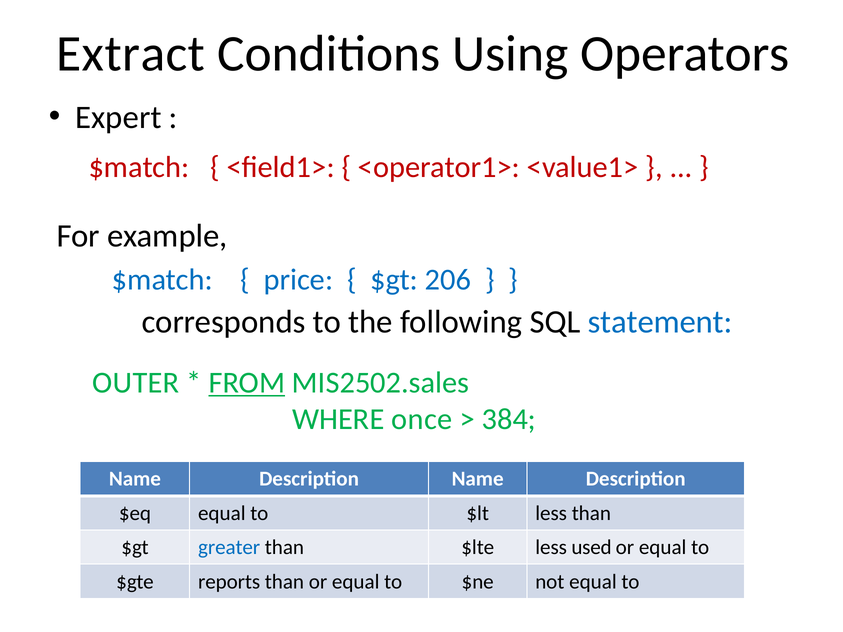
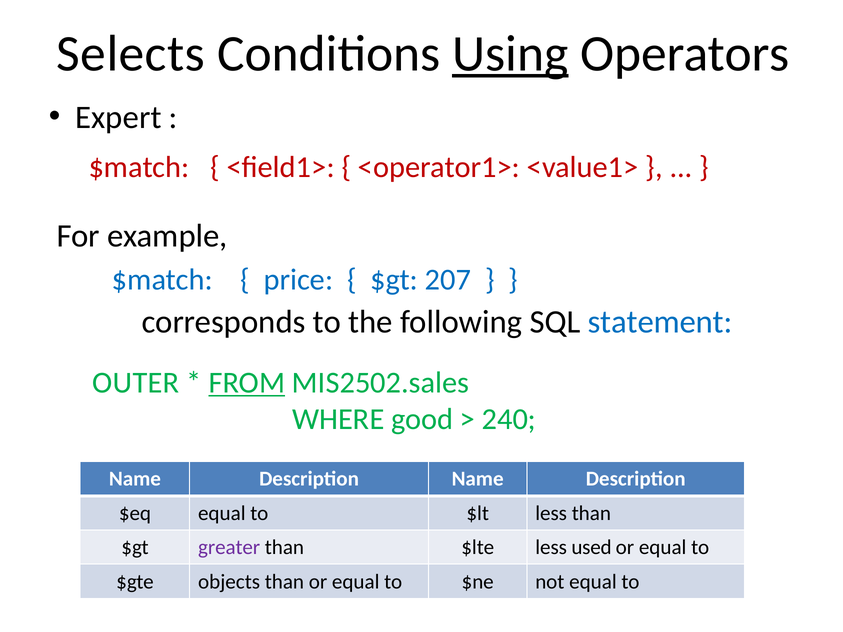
Extract: Extract -> Selects (131, 54)
Using underline: none -> present (510, 54)
206: 206 -> 207 (448, 280)
once: once -> good (422, 419)
384: 384 -> 240 (509, 419)
greater colour: blue -> purple (229, 548)
reports: reports -> objects (229, 582)
